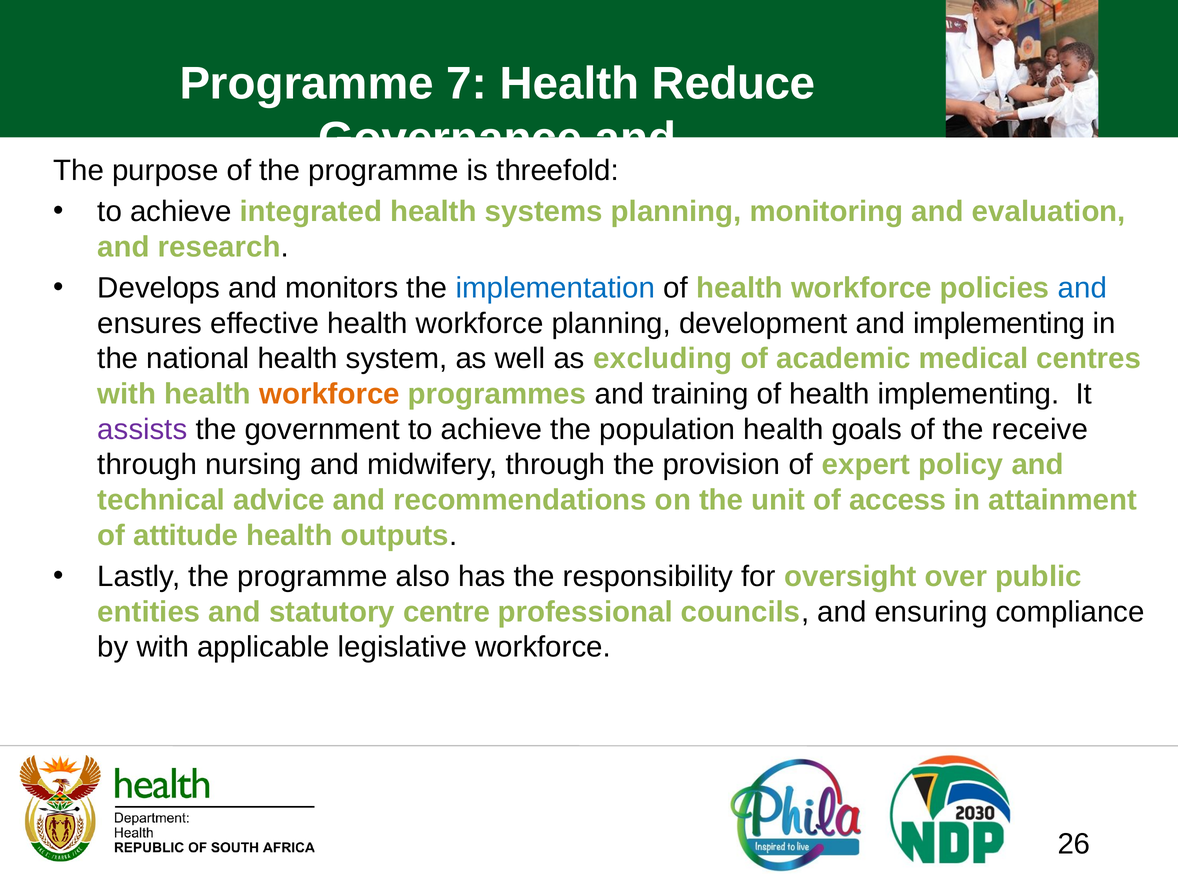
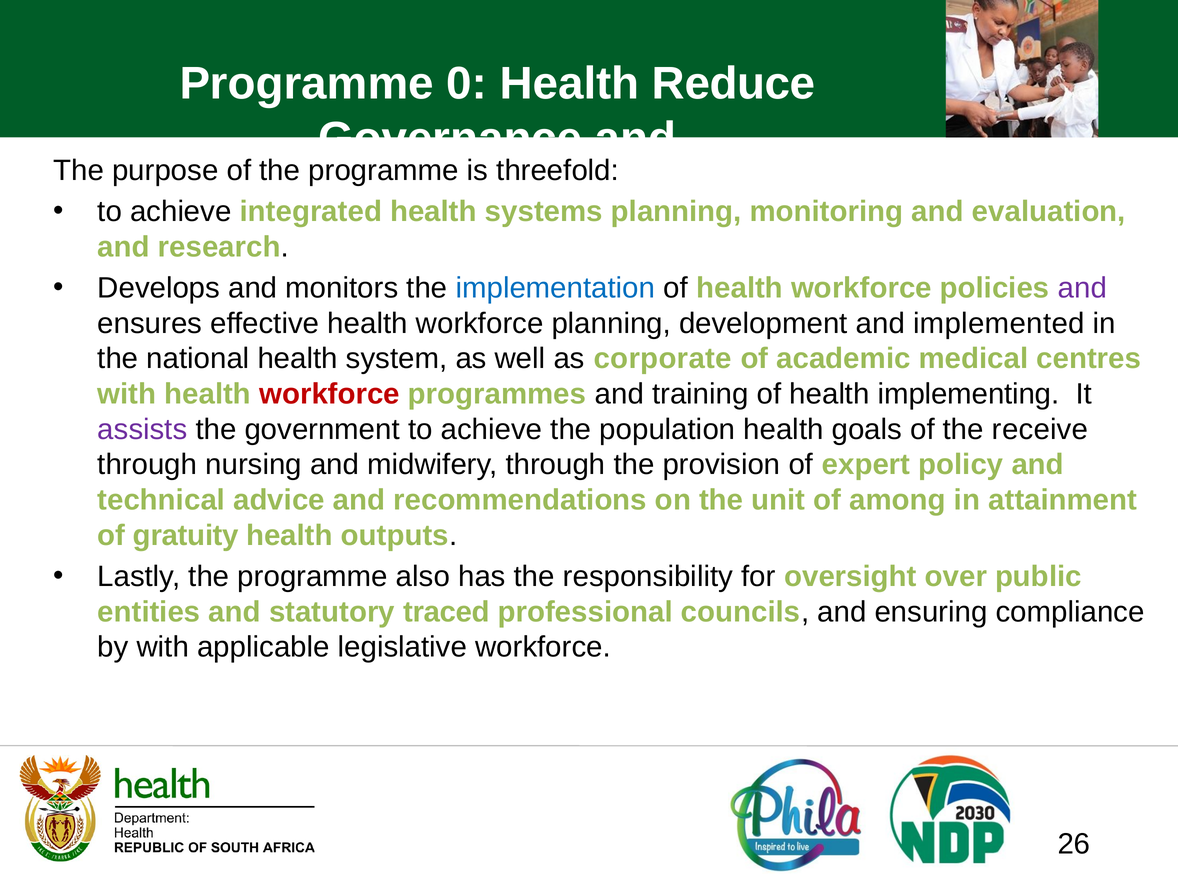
7: 7 -> 0 (467, 84)
and colour: blue -> purple (1082, 288)
and implementing: implementing -> implemented (999, 324)
excluding: excluding -> corporate (663, 359)
workforce colour: orange -> red (330, 394)
access: access -> among (898, 500)
attitude: attitude -> gratuity (186, 536)
centre: centre -> traced (446, 612)
